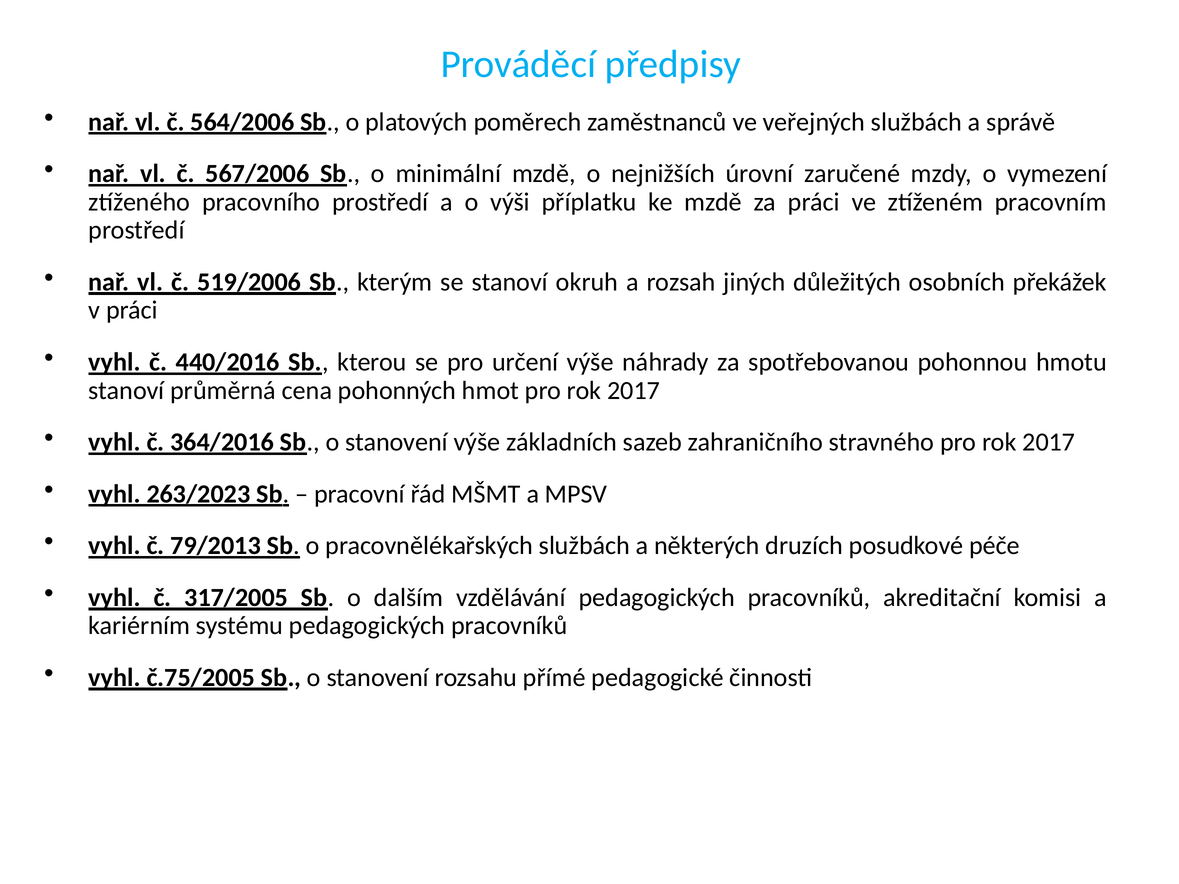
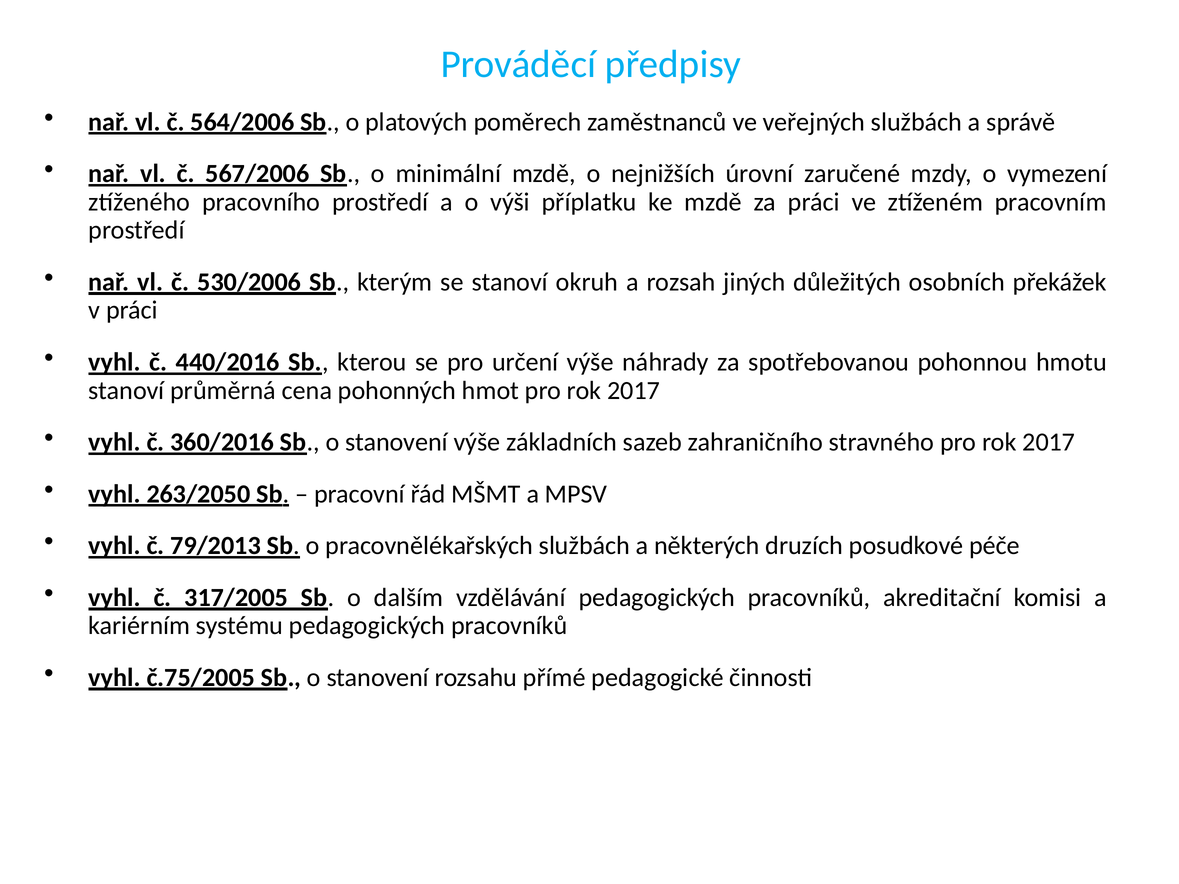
519/2006: 519/2006 -> 530/2006 (249, 282)
364/2016: 364/2016 -> 360/2016 (222, 442)
263/2023: 263/2023 -> 263/2050 (198, 494)
